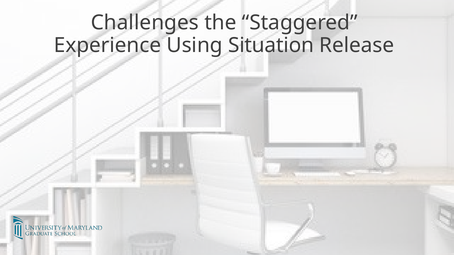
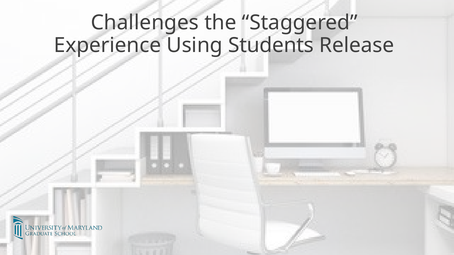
Situation: Situation -> Students (271, 45)
